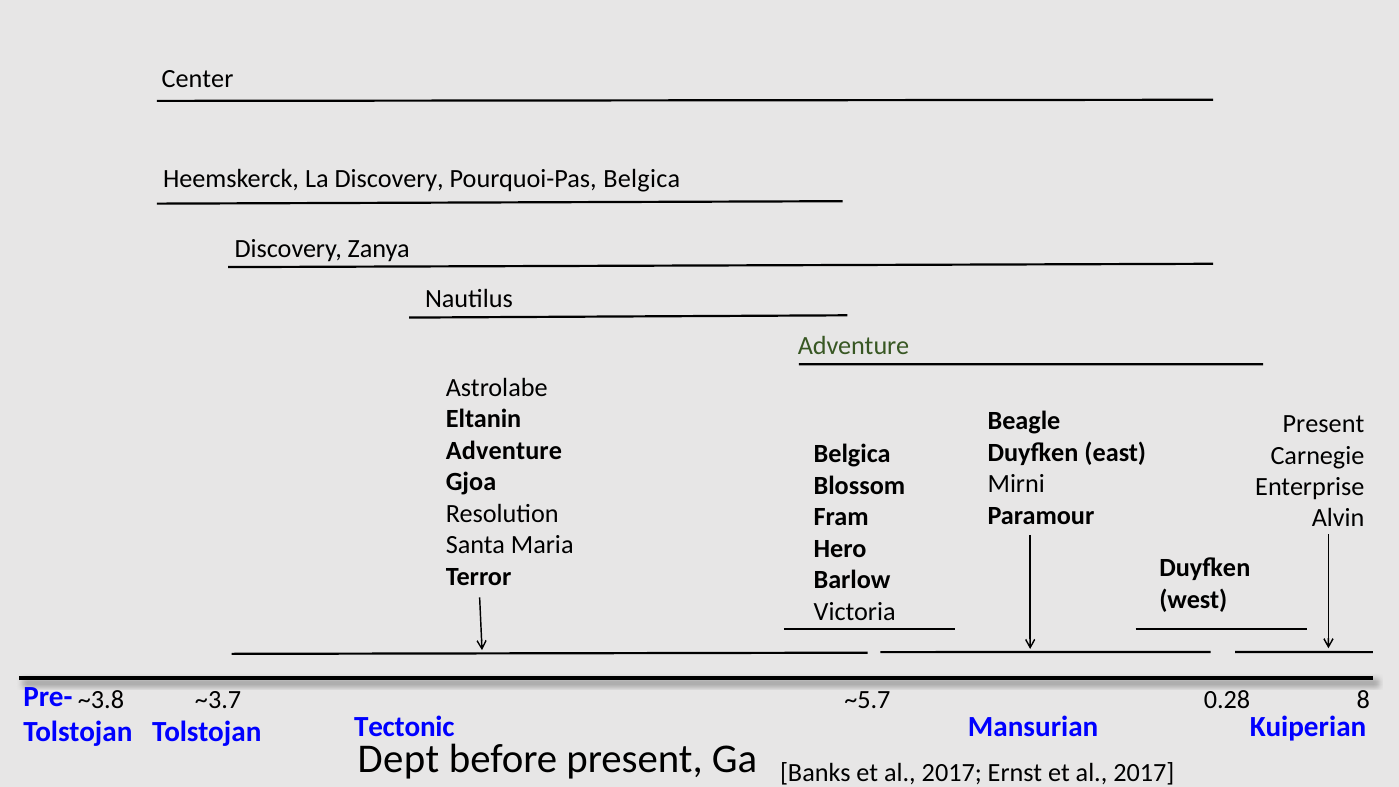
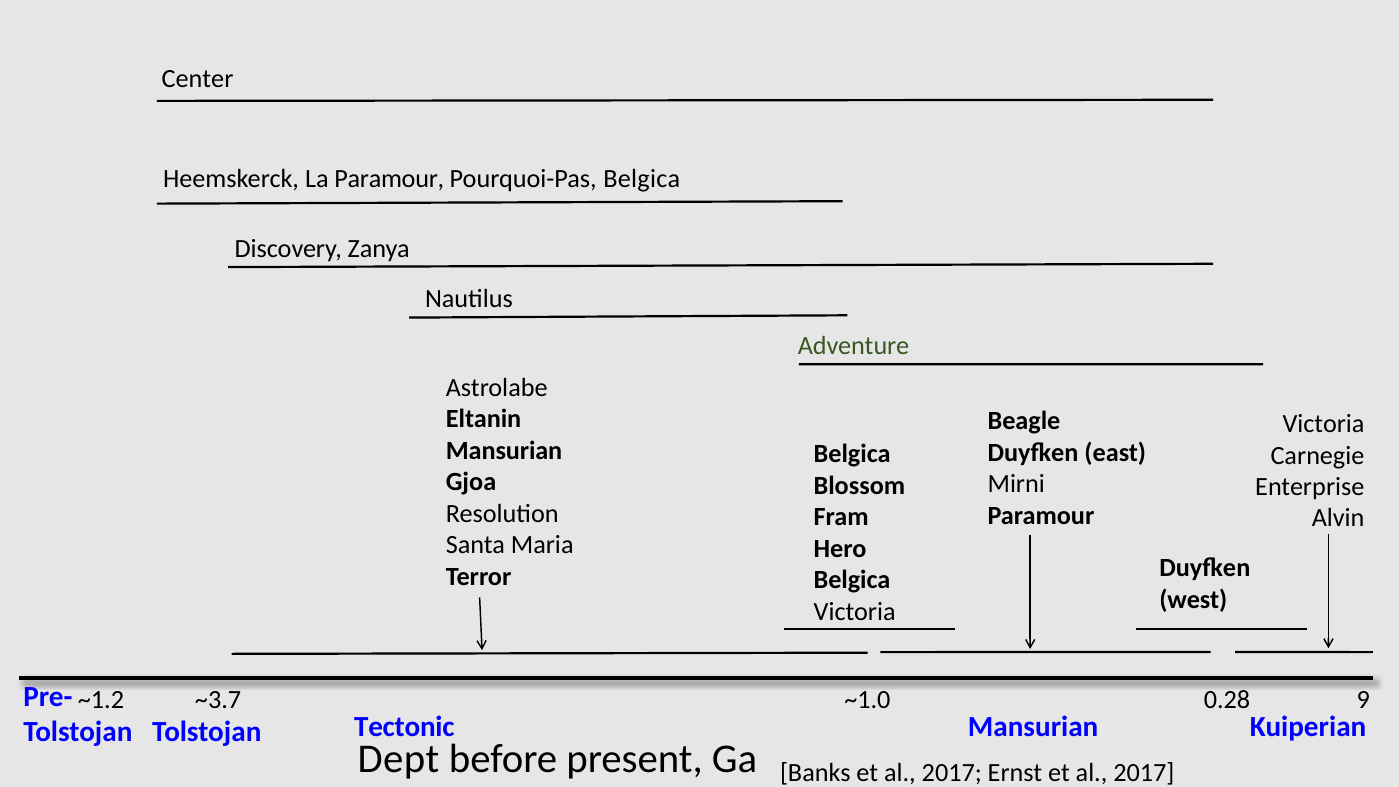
La Discovery: Discovery -> Paramour (389, 179)
Present: Present -> Victoria (1324, 424)
Adventure: Adventure -> Mansurian (504, 450)
Barlow: Barlow -> Belgica (852, 580)
~3.8: ~3.8 -> ~1.2 (101, 700)
~5.7: ~5.7 -> ~1.0 (867, 700)
8: 8 -> 9 (1363, 700)
